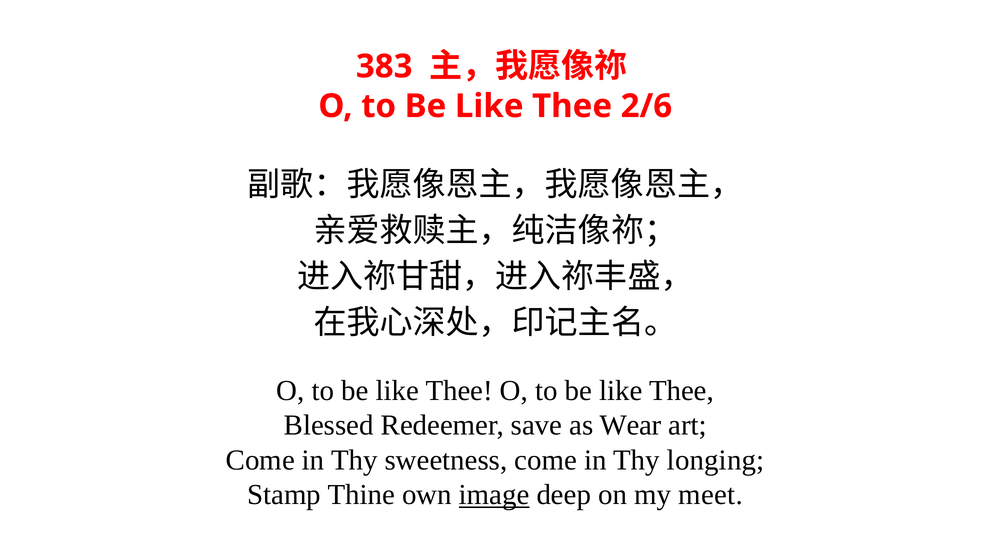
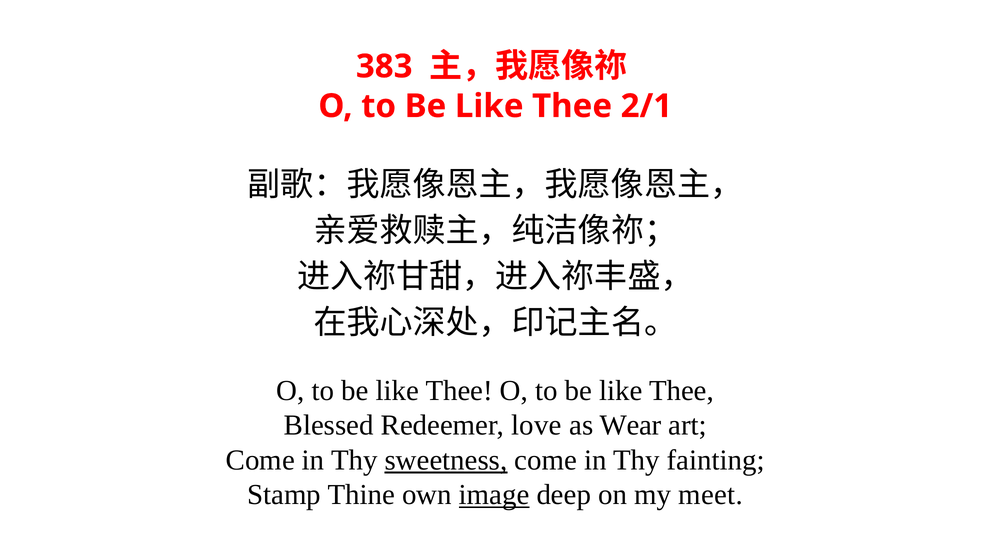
2/6: 2/6 -> 2/1 (646, 106)
save: save -> love (536, 425)
sweetness underline: none -> present (446, 460)
longing: longing -> fainting (716, 460)
